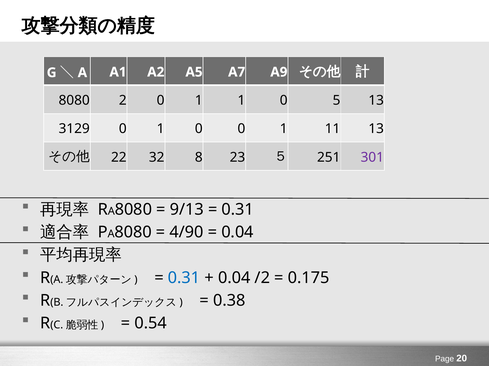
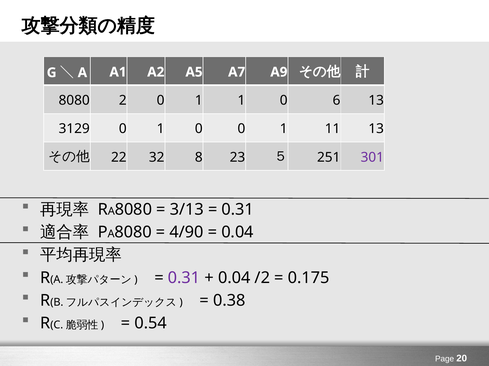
5: 5 -> 6 (337, 101)
9/13: 9/13 -> 3/13 (187, 210)
0.31 colour: blue -> purple (184, 278)
